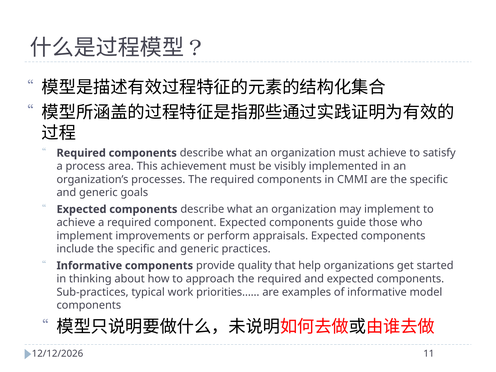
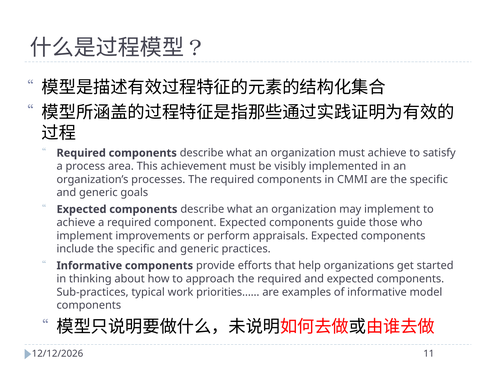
quality: quality -> efforts (255, 266)
